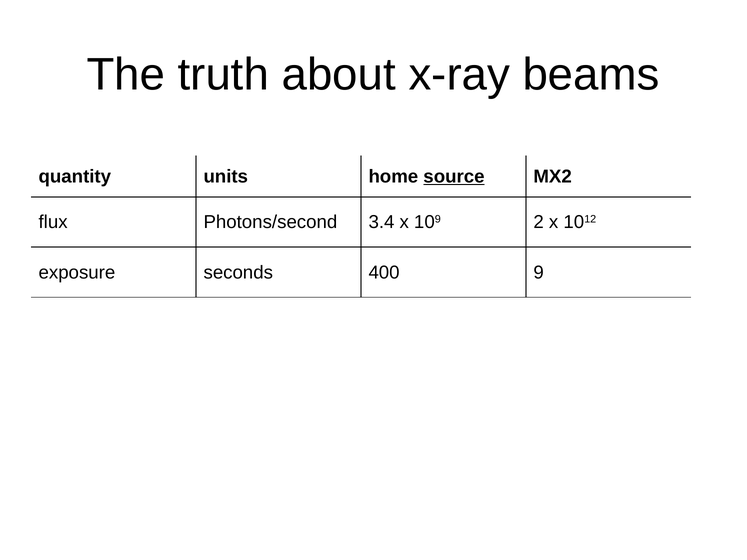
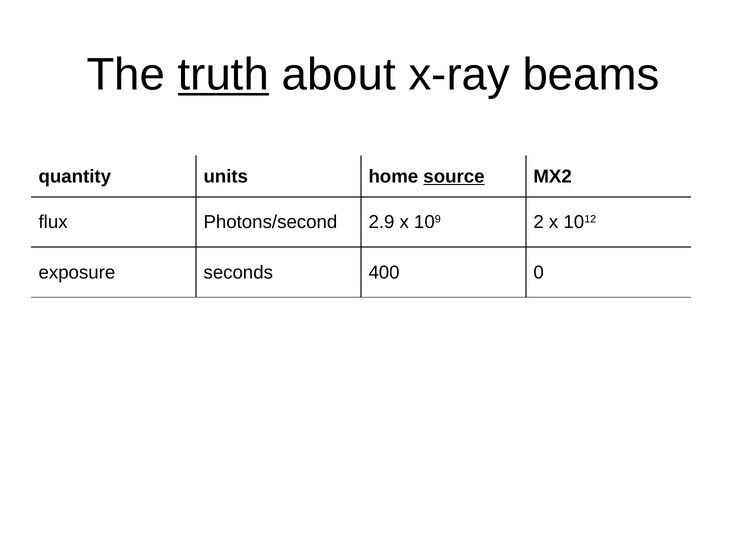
truth underline: none -> present (223, 75)
3.4: 3.4 -> 2.9 (381, 222)
9: 9 -> 0 (539, 273)
